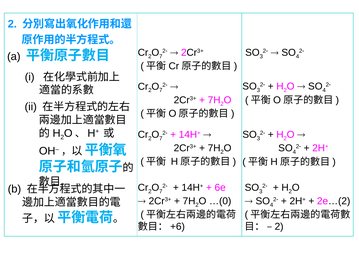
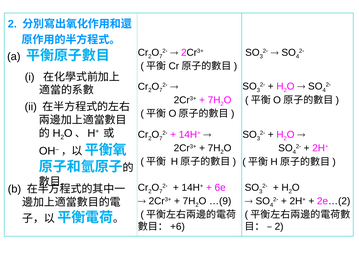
…(0: …(0 -> …(9 (220, 201)
